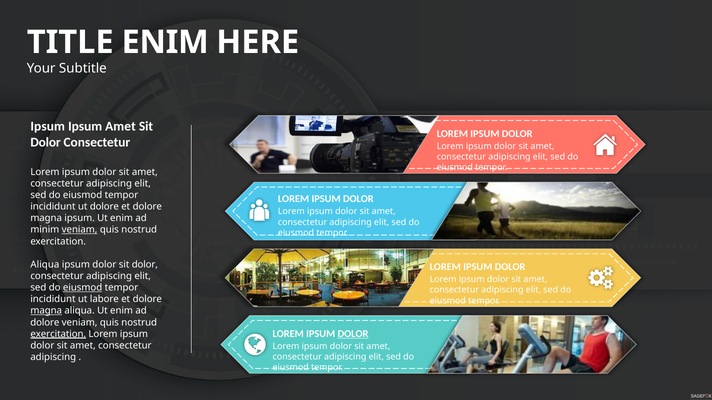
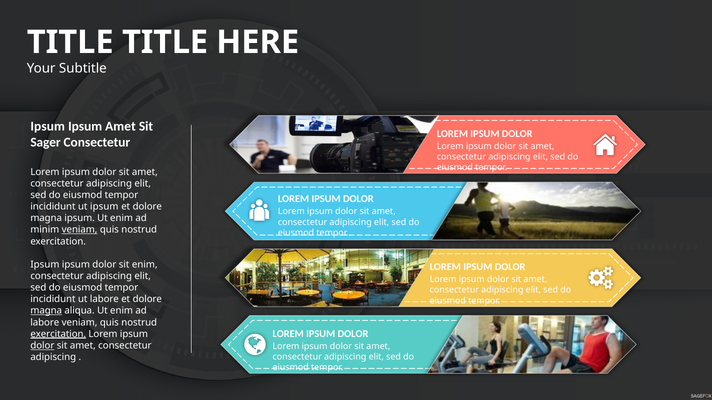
ENIM: ENIM -> TITLE (165, 42)
Dolor: Dolor -> Sager (46, 143)
ut dolore: dolore -> ipsum (104, 207)
Aliqua: Aliqua -> Ipsum (45, 265)
dolor sit dolor: dolor -> enim (145, 265)
eiusmod underline: present -> none (83, 288)
dolore: dolore -> labore (45, 323)
DOLOR underline: present -> none (353, 334)
dolor underline: none -> present (42, 346)
